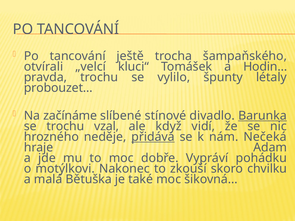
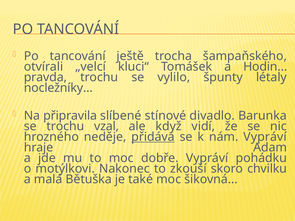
probouzet…: probouzet… -> nocležníky… (58, 88)
začínáme: začínáme -> připravila (70, 116)
Barunka underline: present -> none (263, 116)
nám Nečeká: Nečeká -> Vypráví (265, 137)
